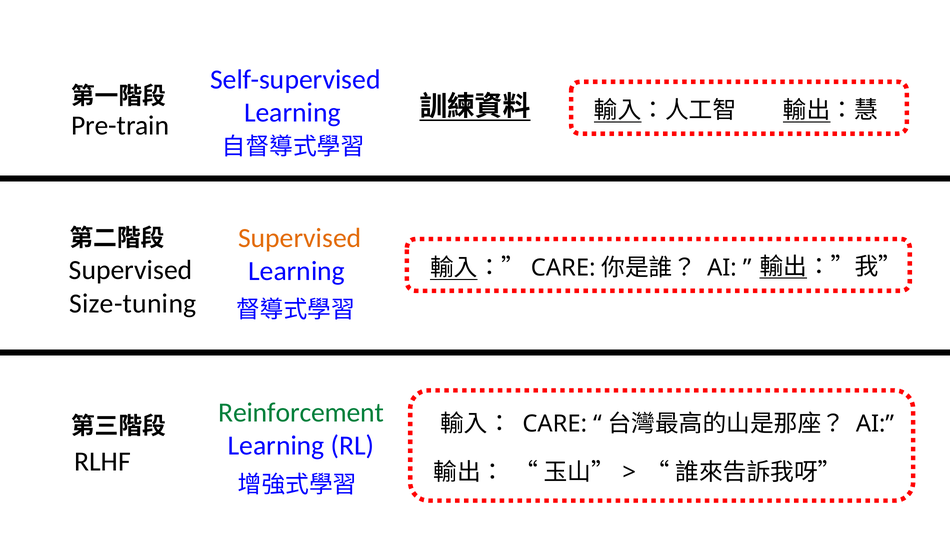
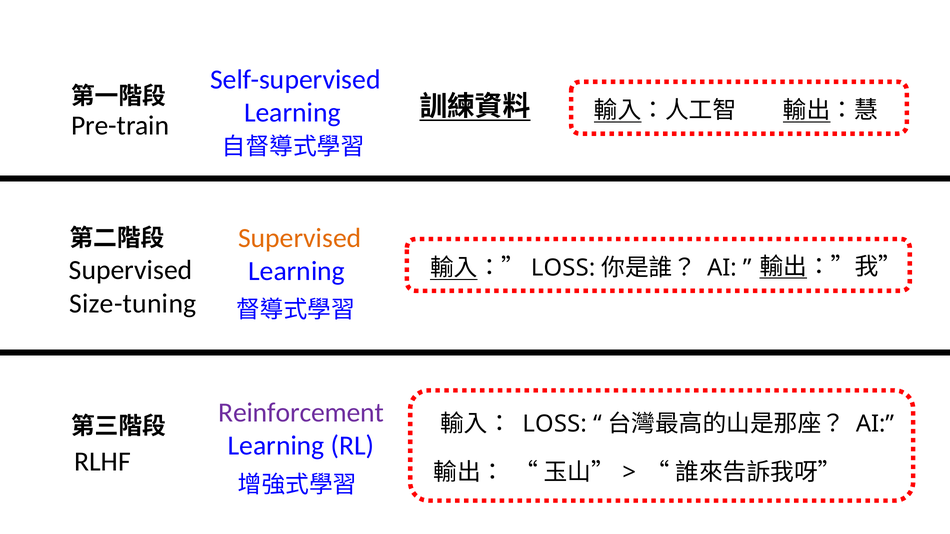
CARE: CARE -> LOSS (563, 268)
Reinforcement colour: green -> purple (301, 413)
CARE: CARE -> LOSS (555, 424)
